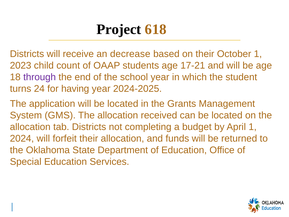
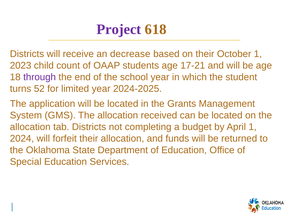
Project colour: black -> purple (119, 29)
24: 24 -> 52 (39, 89)
having: having -> limited (75, 89)
